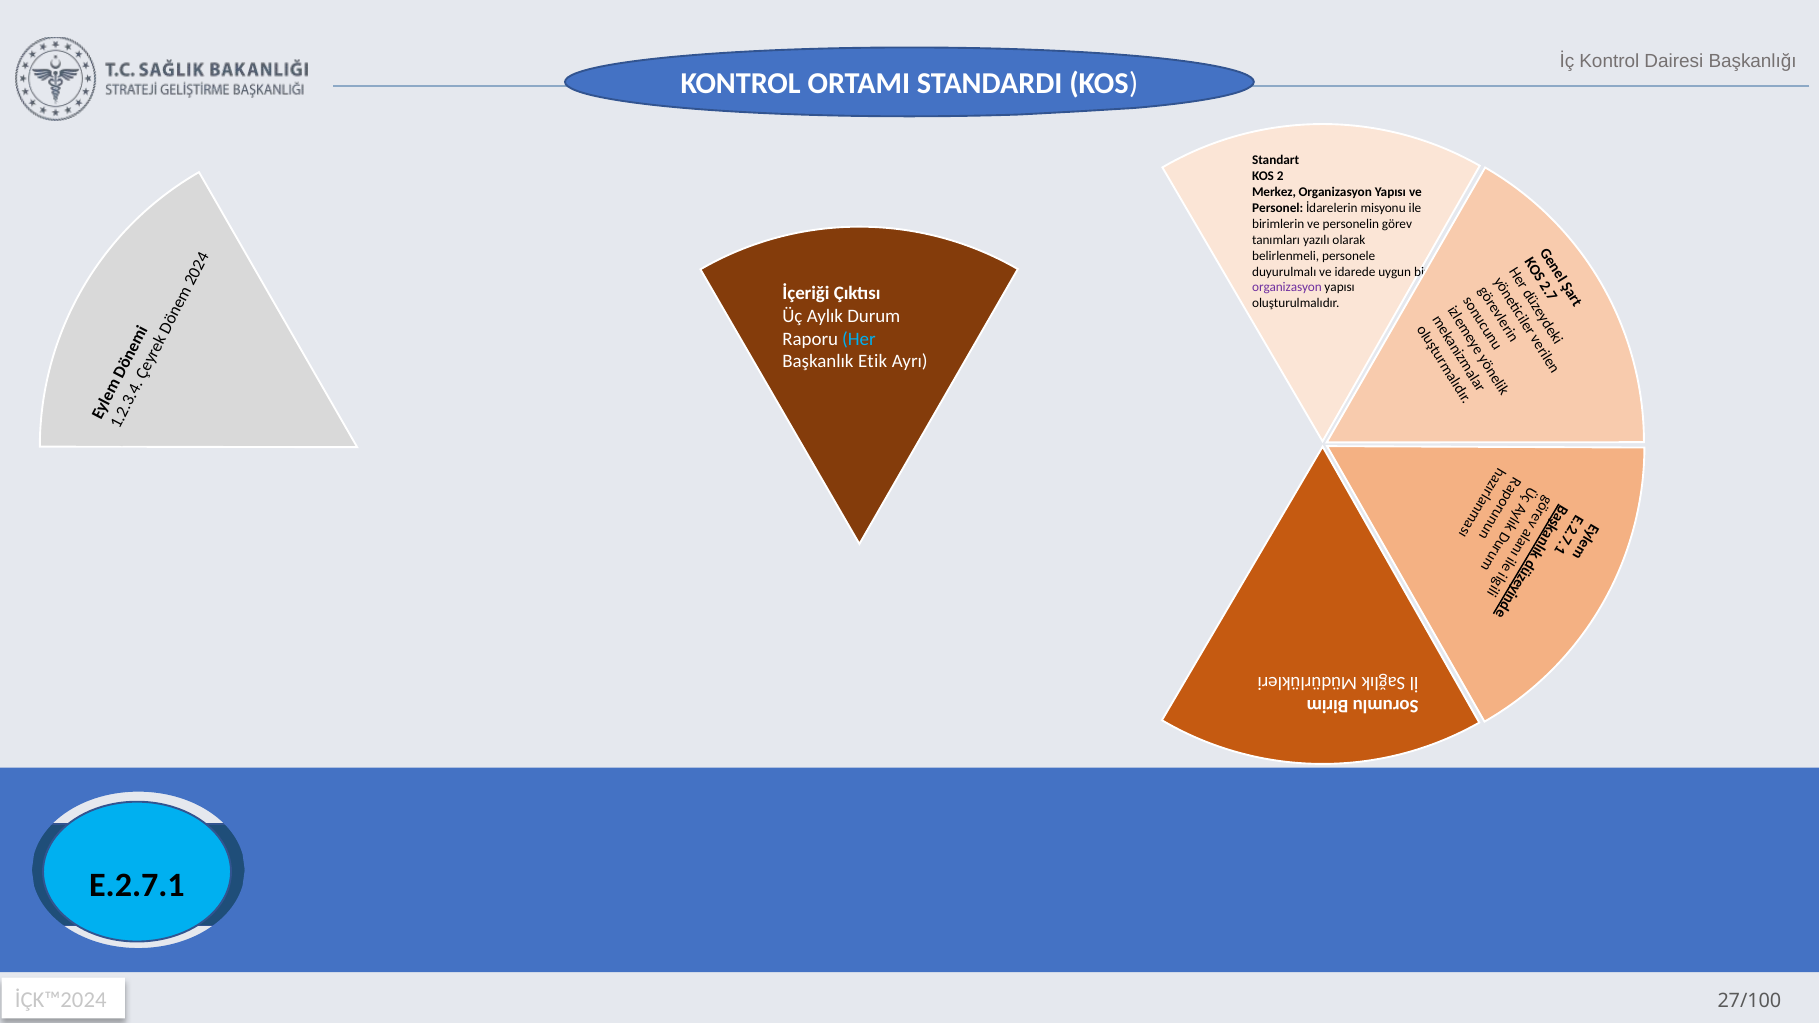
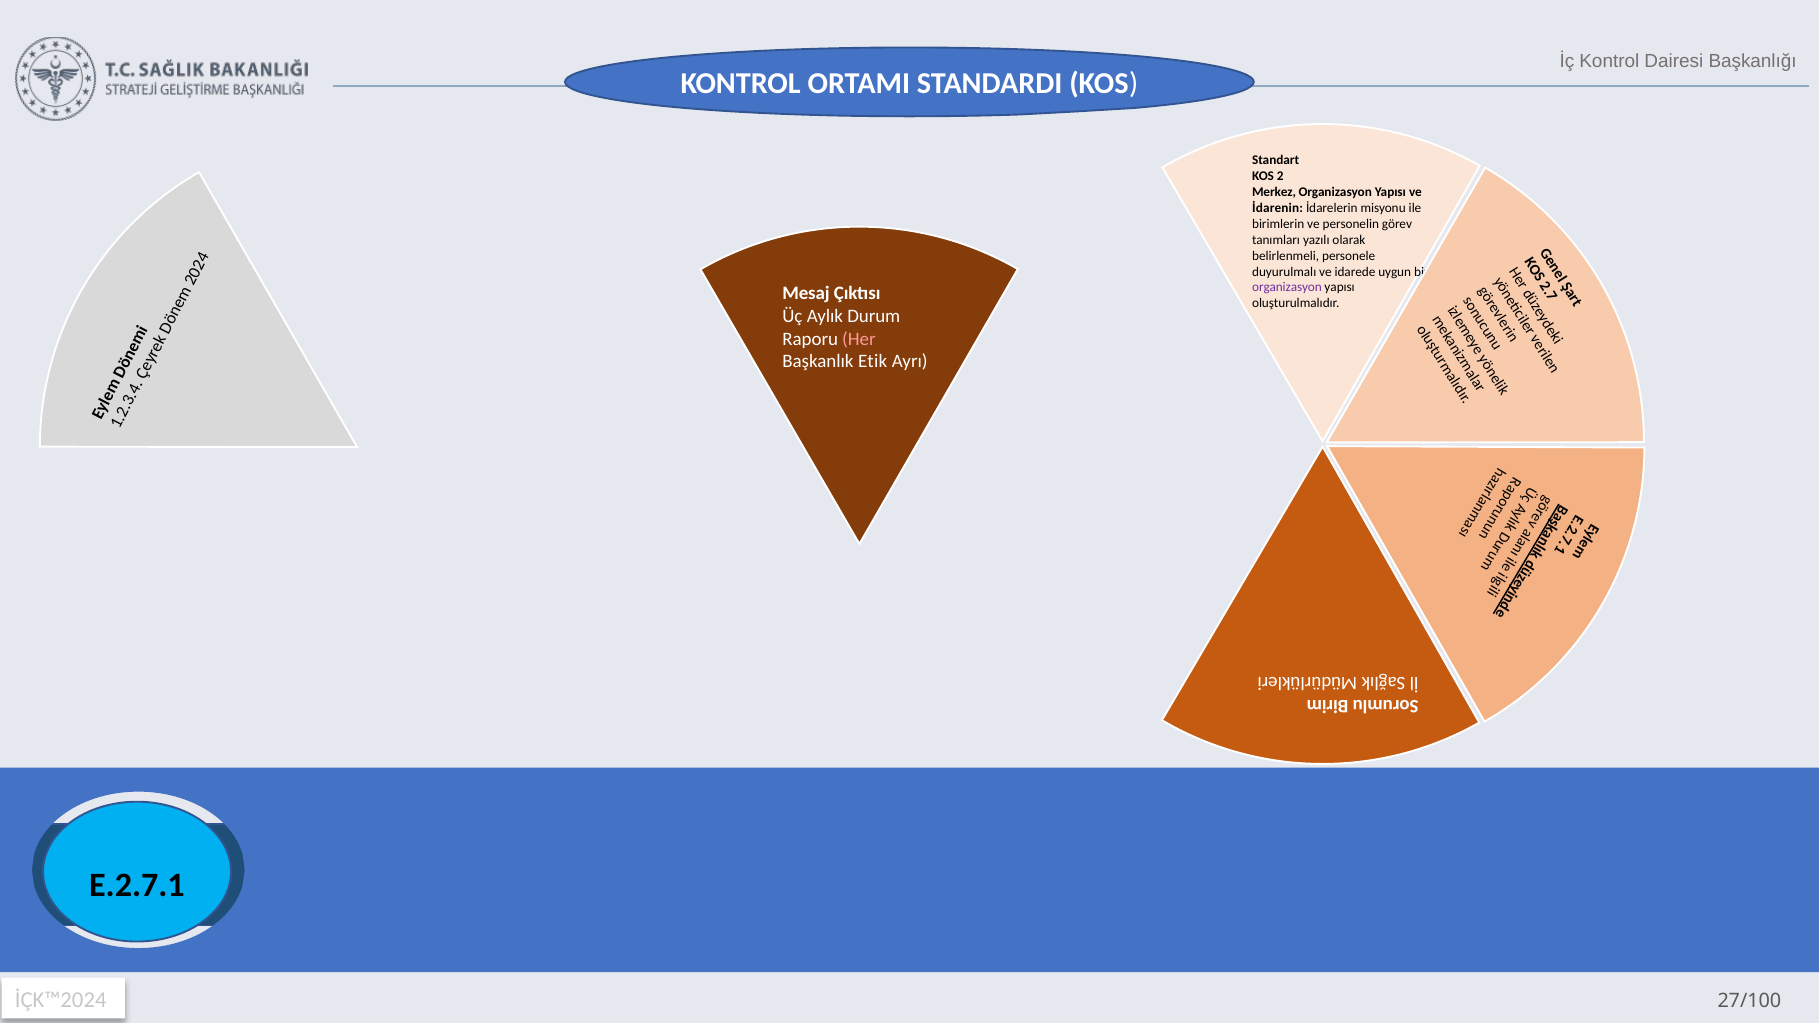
Personel: Personel -> İdarenin (1278, 208)
İçeriği: İçeriği -> Mesaj (806, 293)
Her colour: light blue -> pink (859, 339)
